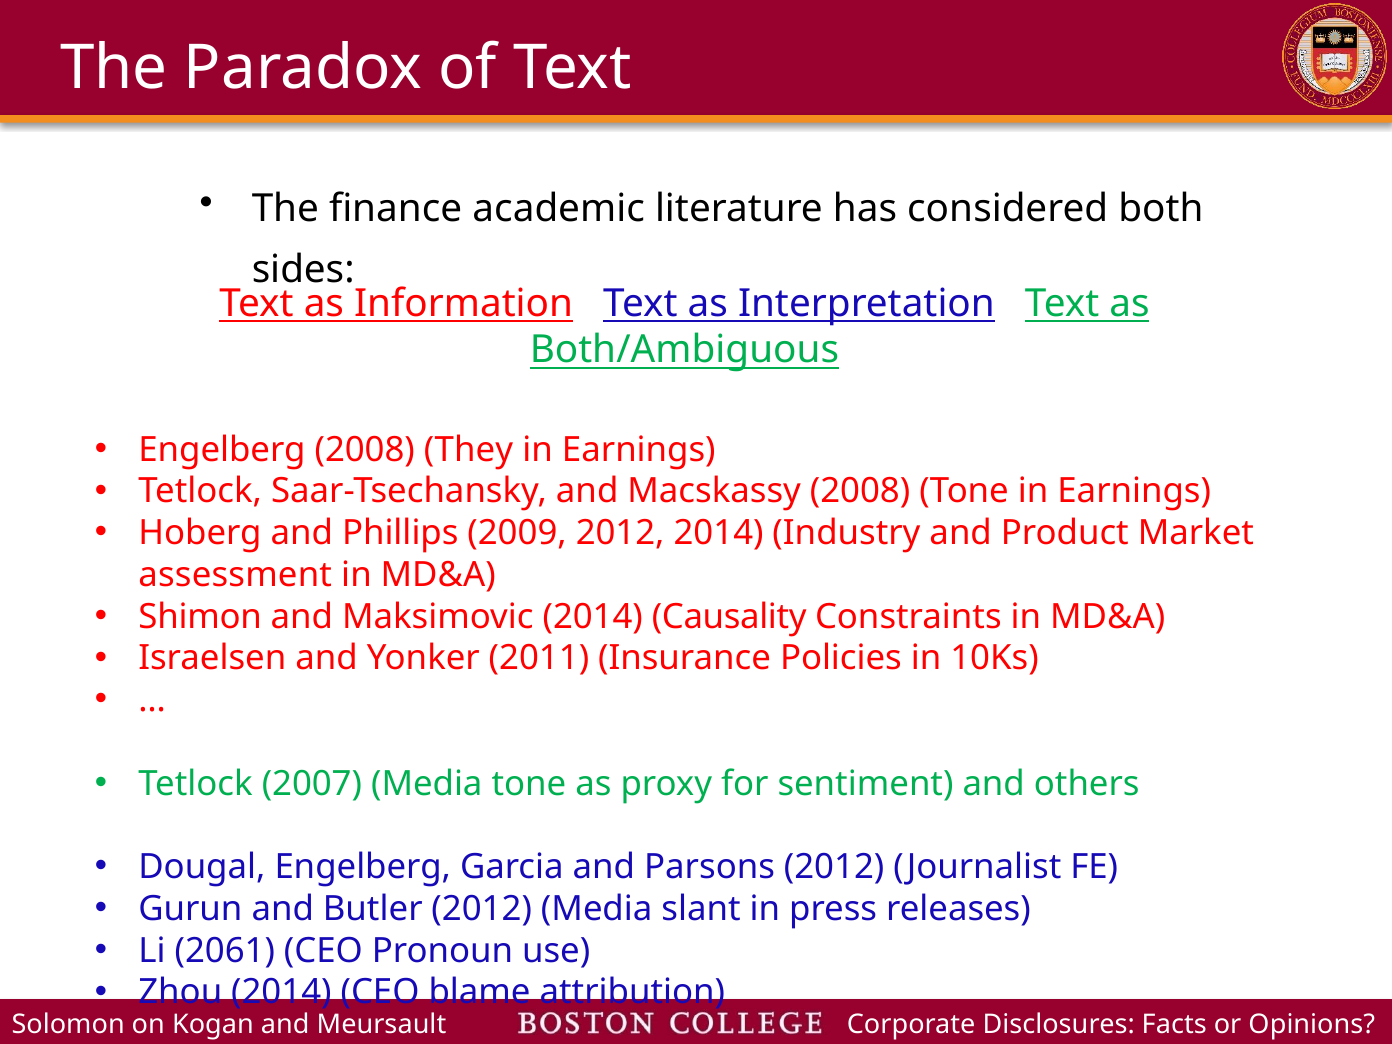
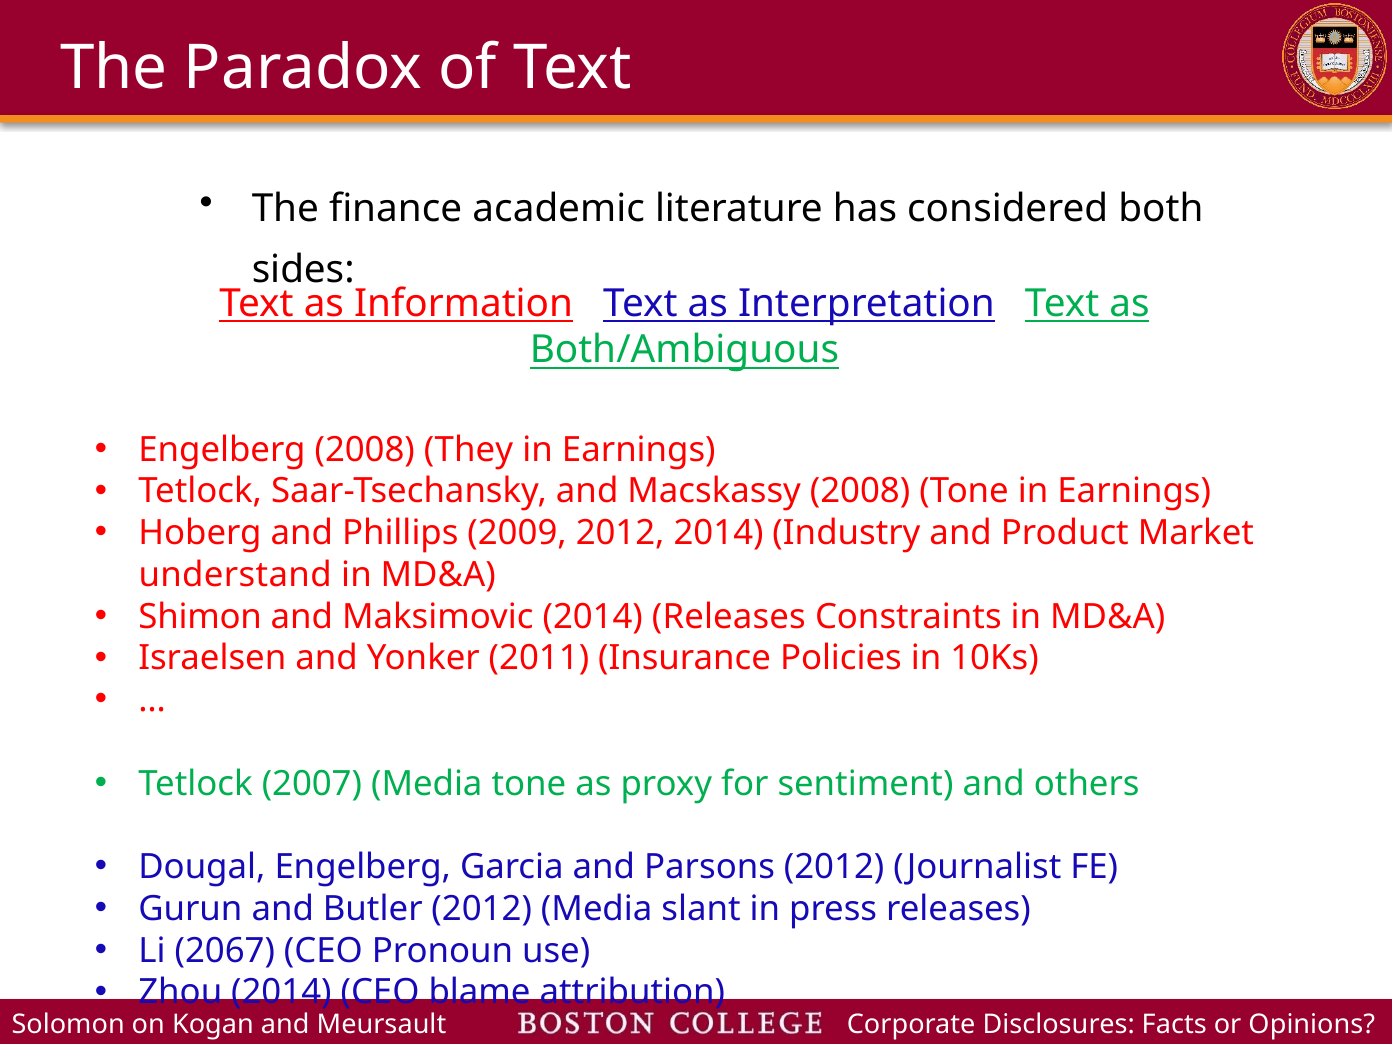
assessment: assessment -> understand (235, 575)
2014 Causality: Causality -> Releases (729, 617)
2061: 2061 -> 2067 (225, 951)
